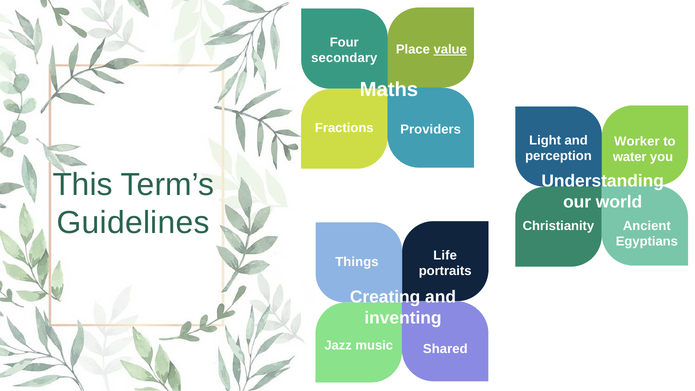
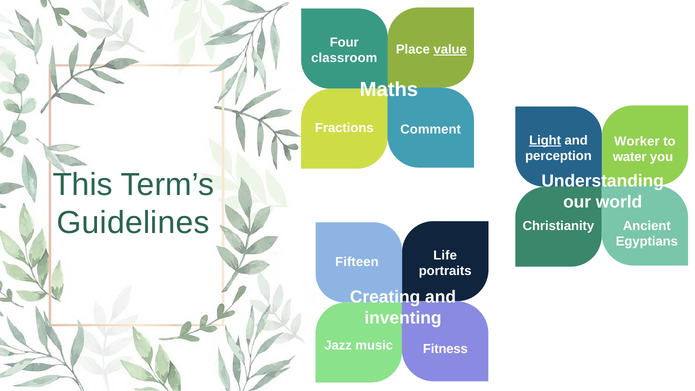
secondary: secondary -> classroom (344, 58)
Providers: Providers -> Comment (431, 130)
Light underline: none -> present (545, 140)
Things: Things -> Fifteen (357, 262)
Shared: Shared -> Fitness (445, 349)
